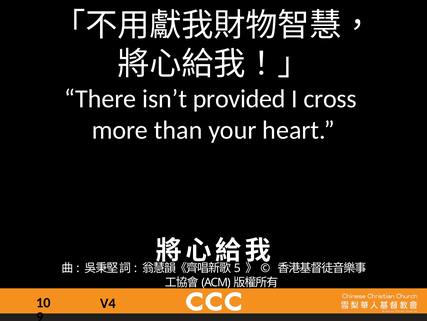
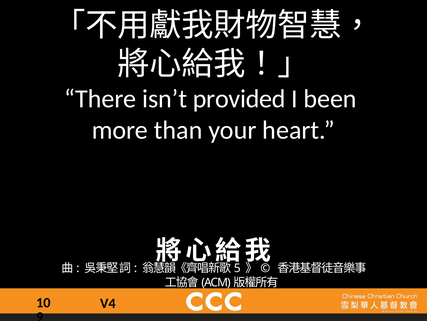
cross: cross -> been (330, 99)
